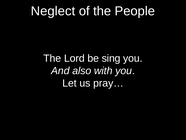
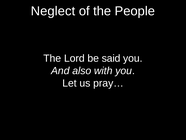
sing: sing -> said (111, 58)
